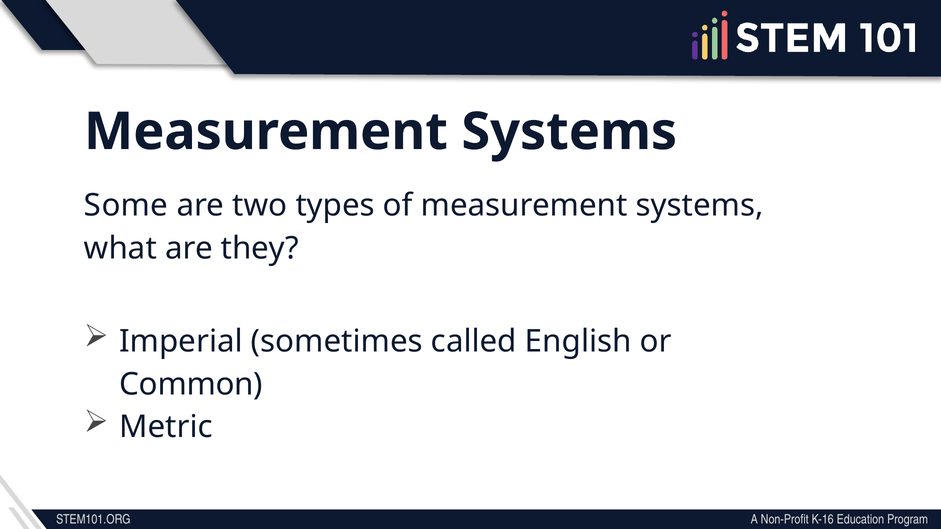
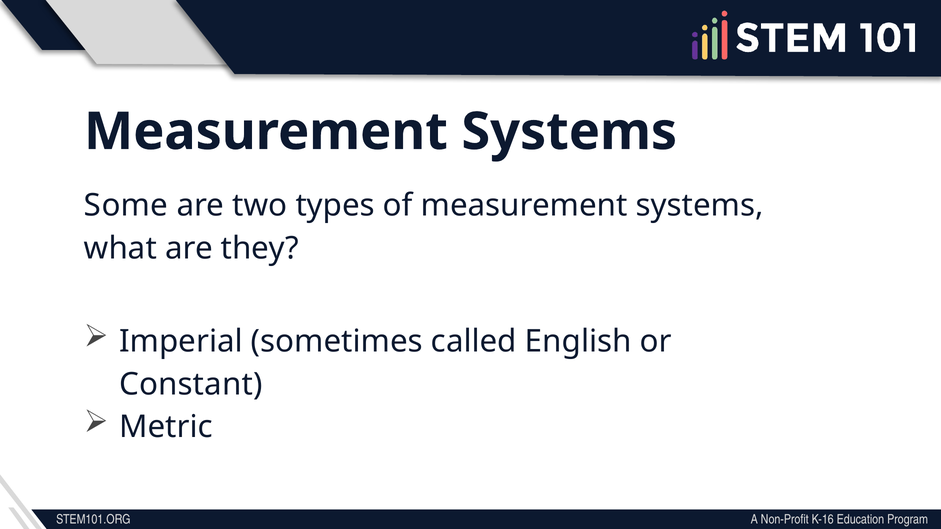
Common: Common -> Constant (191, 384)
